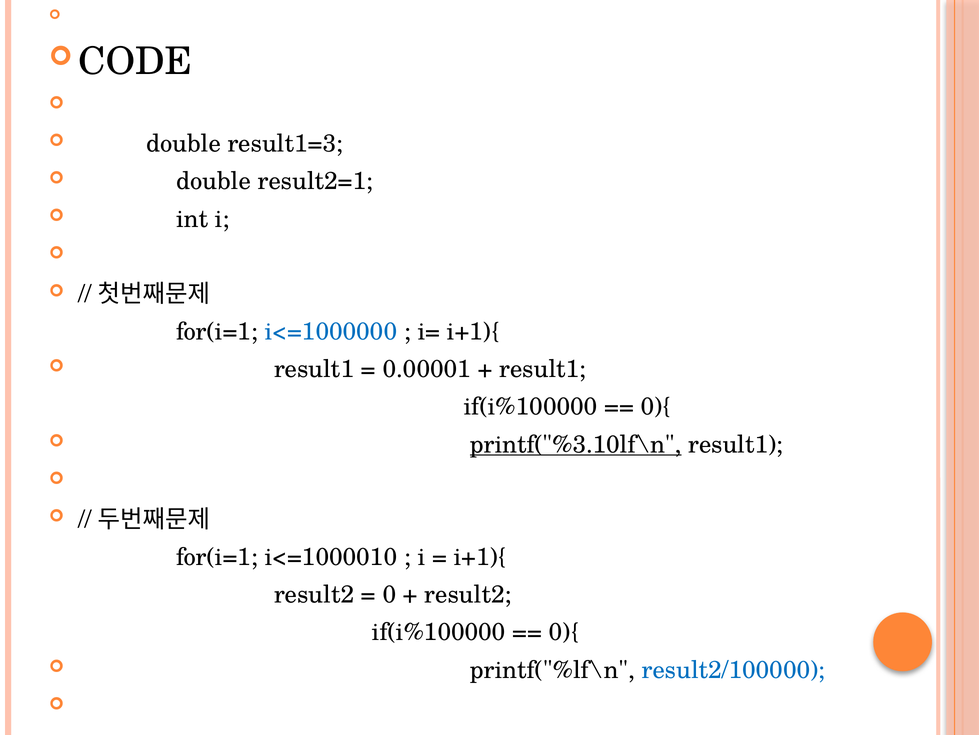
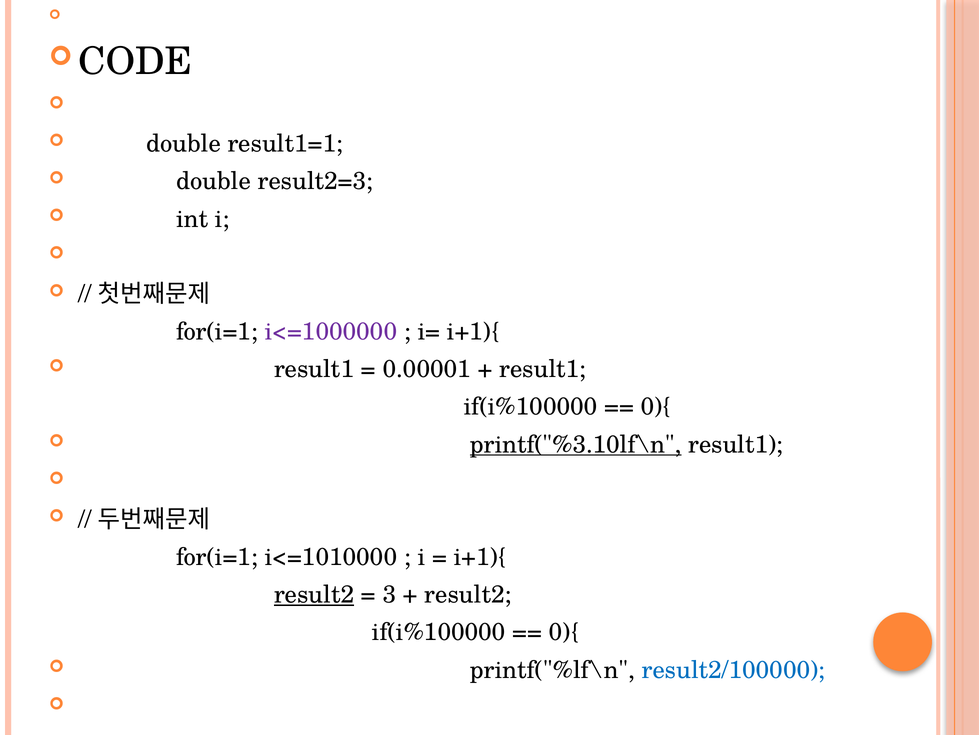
result1=3: result1=3 -> result1=1 (285, 144)
result2=1: result2=1 -> result2=3 (315, 181)
i<=1000000 colour: blue -> purple (331, 331)
i<=1000010: i<=1000010 -> i<=1010000 (331, 557)
result2 underline: none -> present (314, 594)
0: 0 -> 3 (389, 594)
